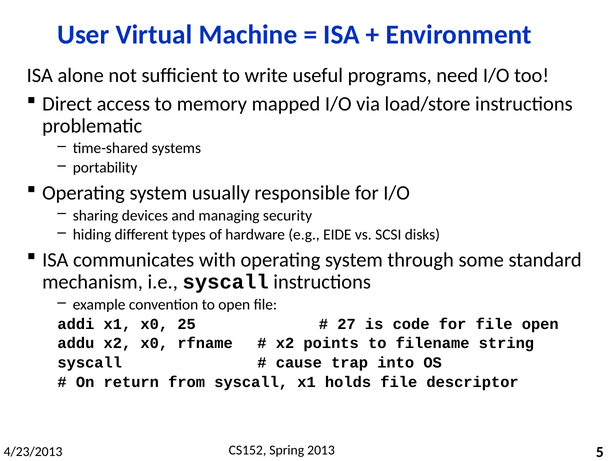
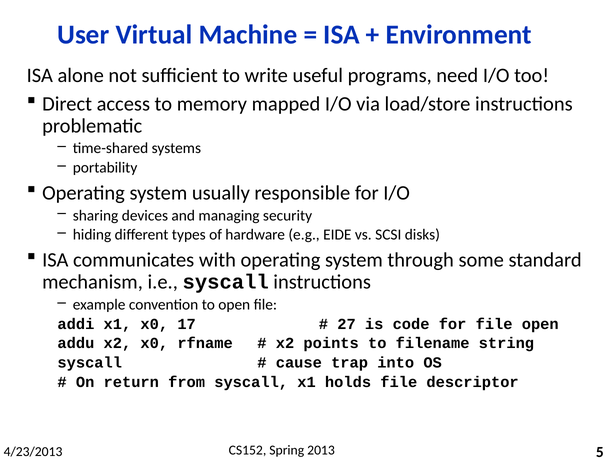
25: 25 -> 17 (187, 324)
